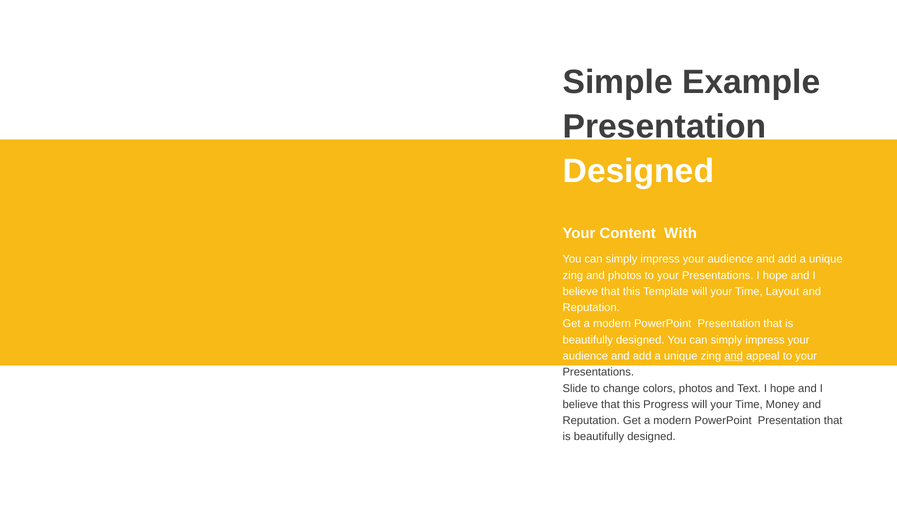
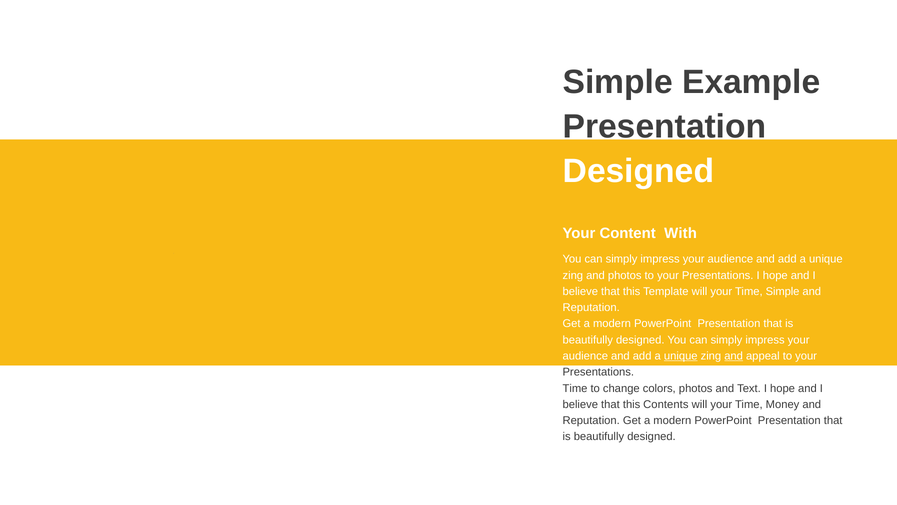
Time Layout: Layout -> Simple (783, 291)
unique underline: none -> present (681, 356)
Slide: Slide -> Time (575, 388)
Progress: Progress -> Contents (666, 404)
